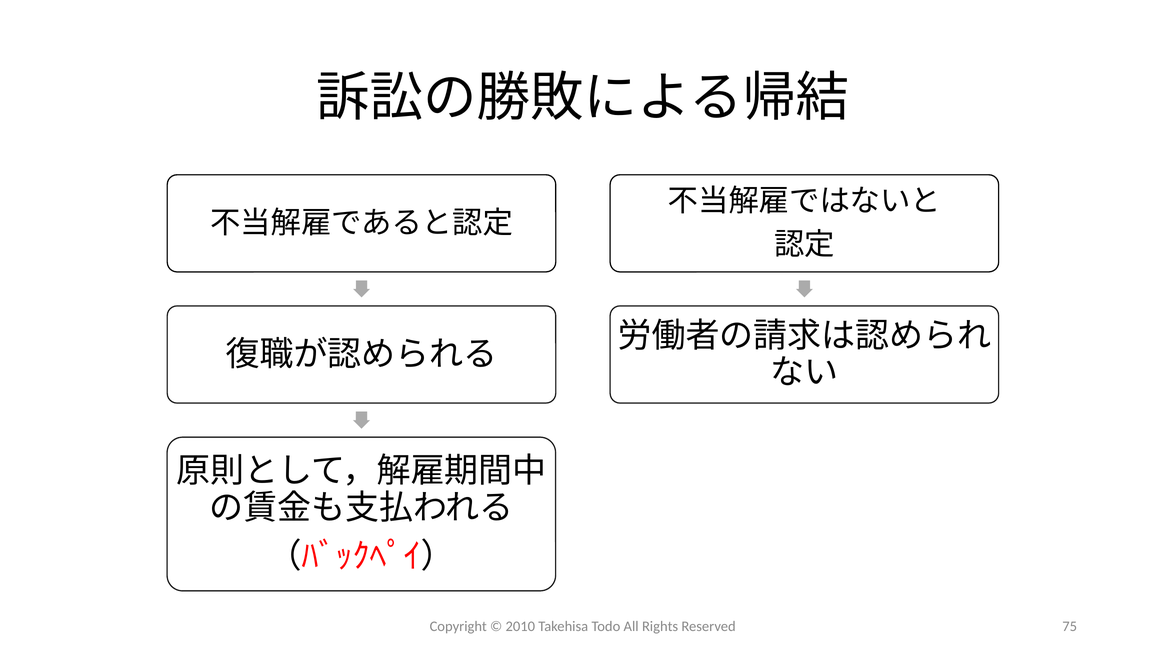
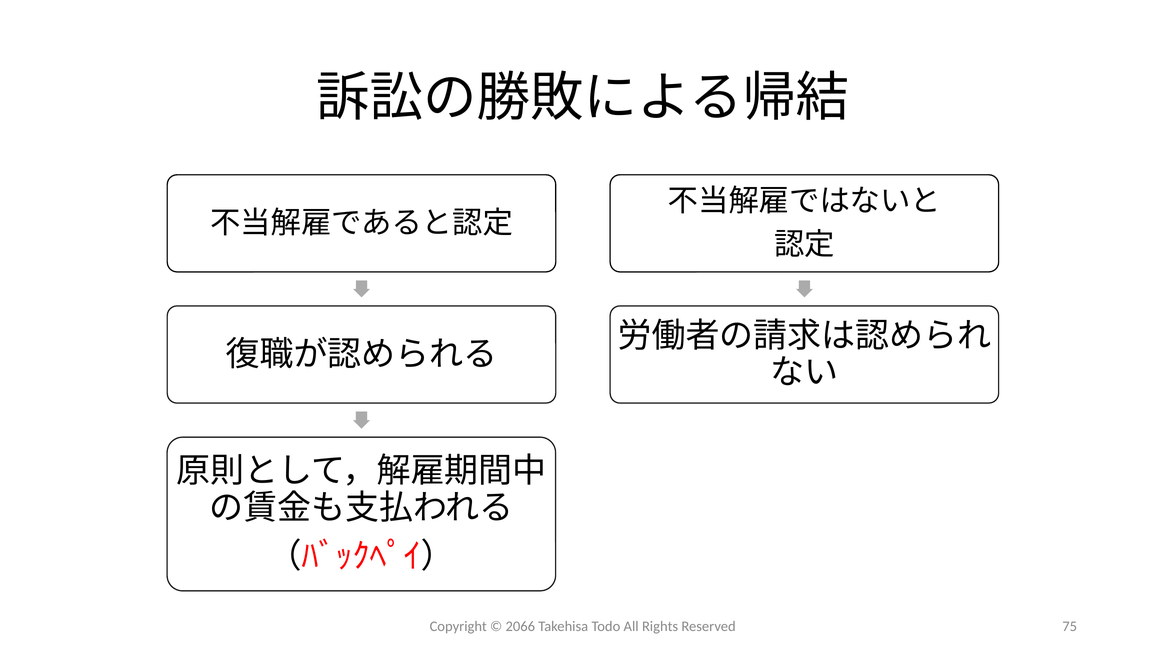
2010: 2010 -> 2066 (520, 626)
